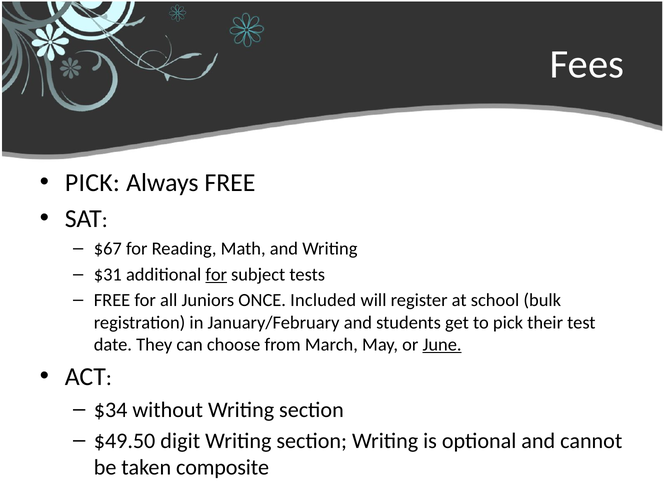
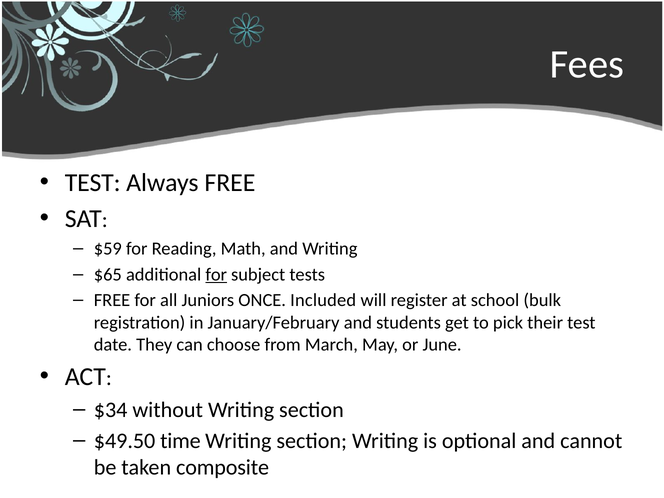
PICK: PICK -> TEST (93, 183)
$67: $67 -> $59 (108, 249)
$31: $31 -> $65 (108, 274)
June underline: present -> none (442, 345)
digit: digit -> time (180, 441)
